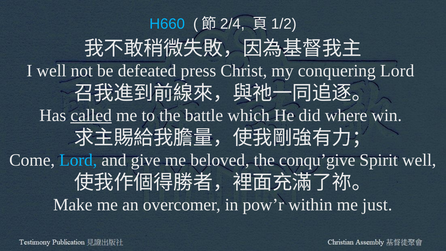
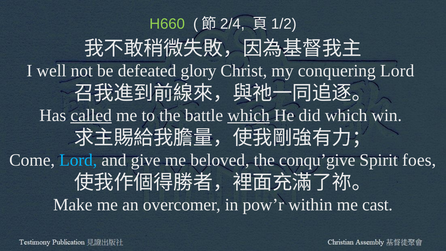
H660 colour: light blue -> light green (167, 24)
press: press -> glory (198, 71)
which underline: none -> present (249, 115)
did where: where -> which (346, 115)
Spirit well: well -> foes (419, 160)
just: just -> cast (377, 205)
